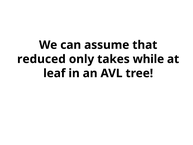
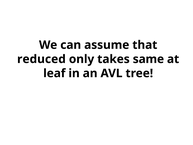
while: while -> same (148, 59)
